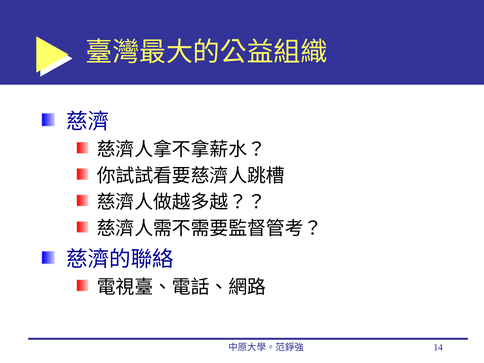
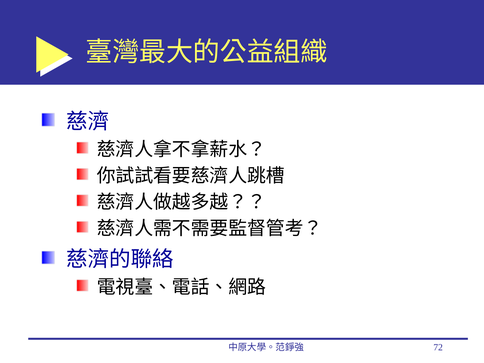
14: 14 -> 72 (438, 348)
